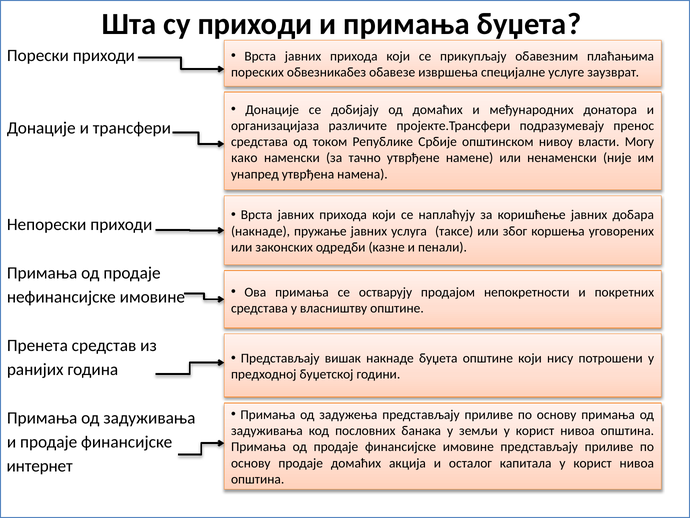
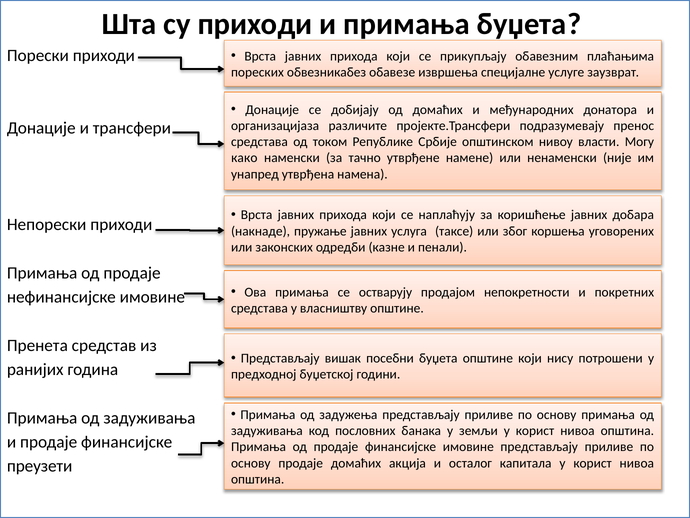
вишак накнаде: накнаде -> посебни (390, 358)
интернет: интернет -> преузети (40, 466)
